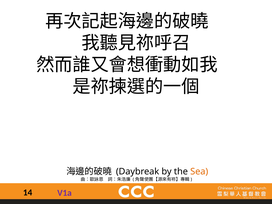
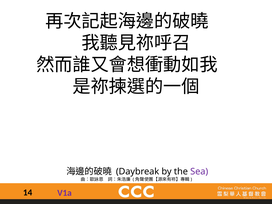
Sea colour: orange -> purple (199, 172)
